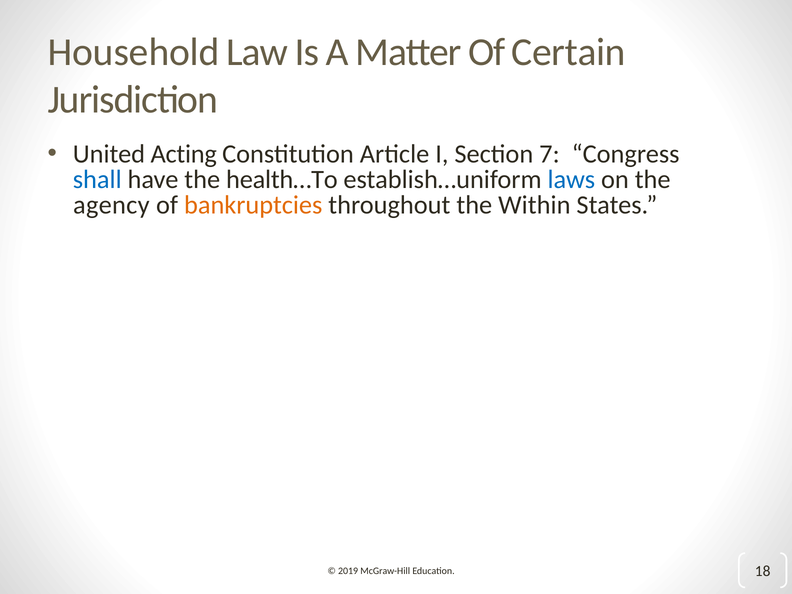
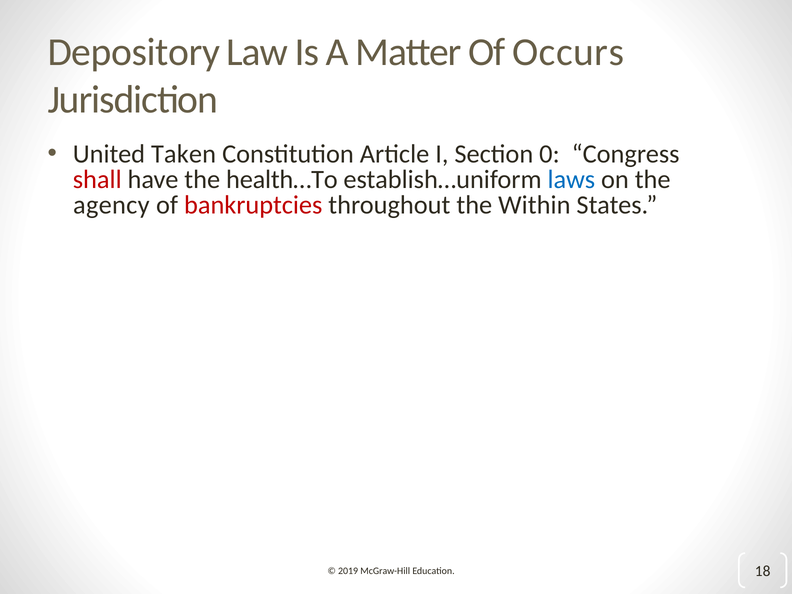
Household: Household -> Depository (134, 52)
Certain: Certain -> Occurs (568, 52)
Acting: Acting -> Taken (184, 154)
7: 7 -> 0 (549, 154)
shall colour: blue -> red (97, 179)
bankruptcies colour: orange -> red (253, 205)
